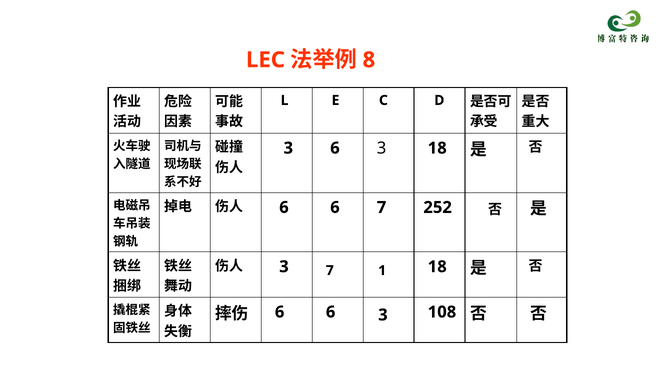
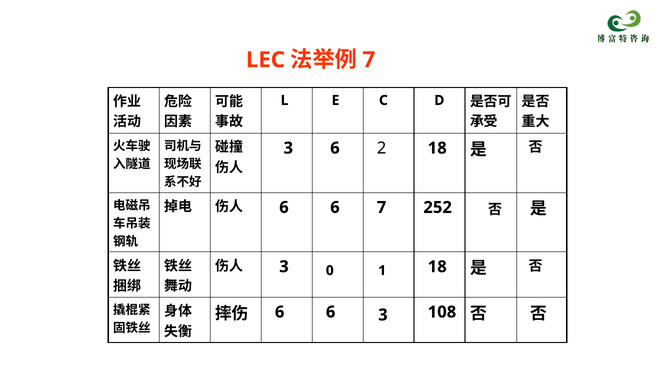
8: 8 -> 7 (369, 60)
3 6 3: 3 -> 2 (382, 148)
3 7: 7 -> 0 (330, 271)
